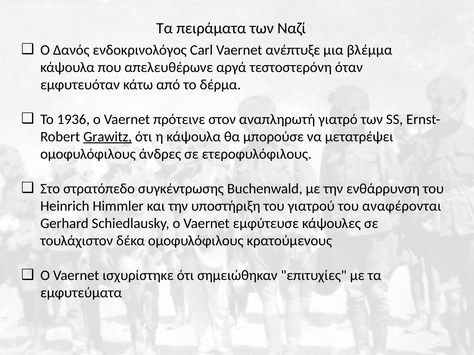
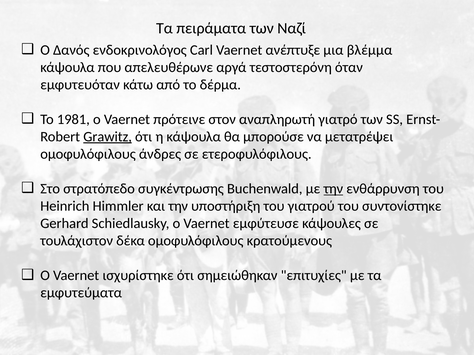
1936: 1936 -> 1981 (73, 120)
την underline: none -> present (333, 189)
αναφέρονται: αναφέρονται -> συντονίστηκε (402, 206)
